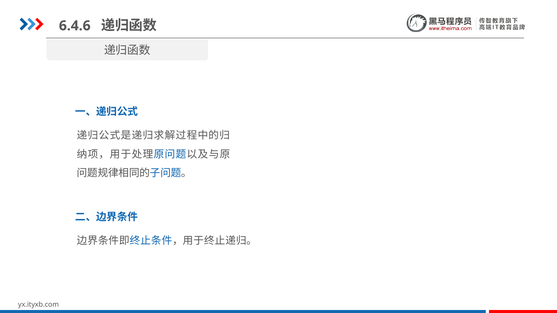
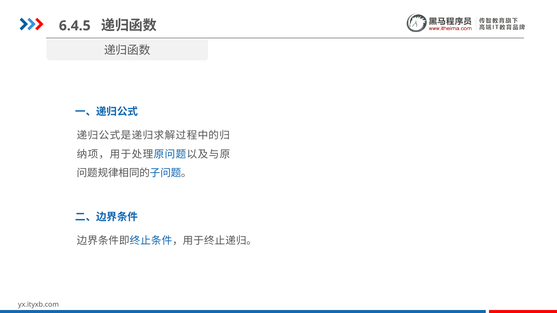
6.4.6: 6.4.6 -> 6.4.5 (75, 26)
